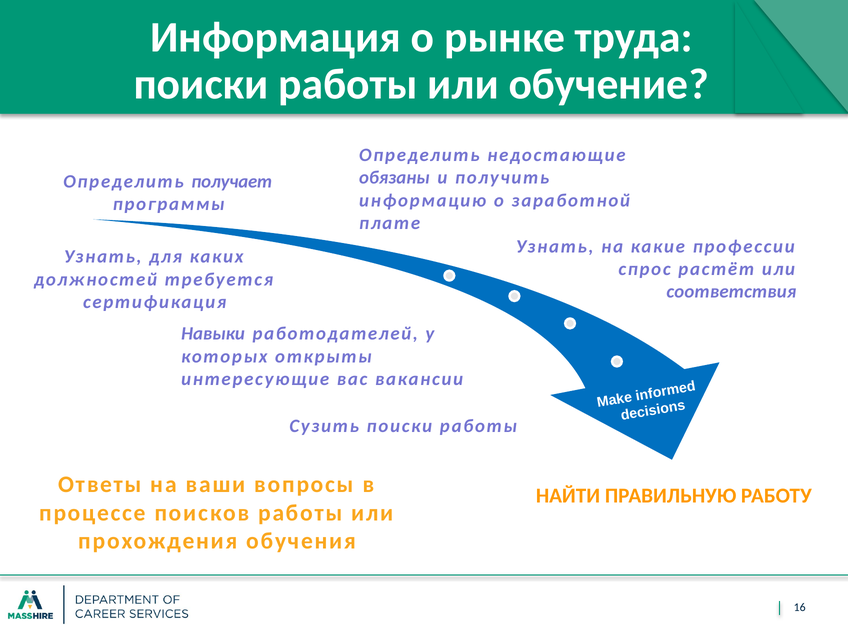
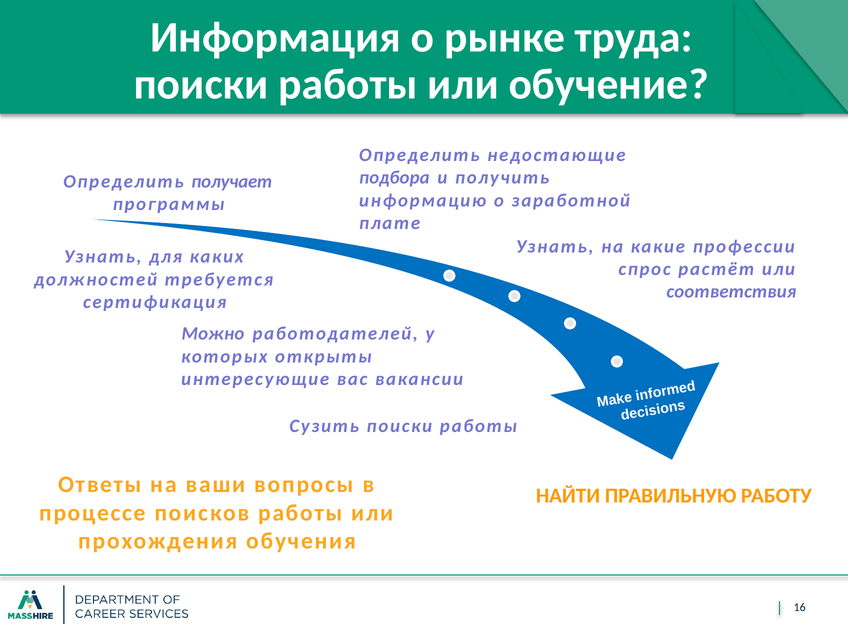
обязаны: обязаны -> подбора (394, 178)
Навыки: Навыки -> Можно (213, 334)
